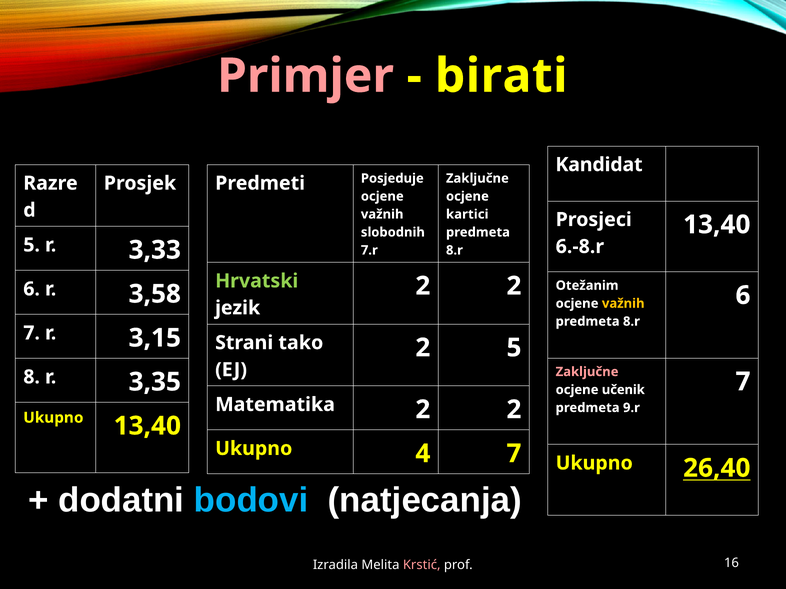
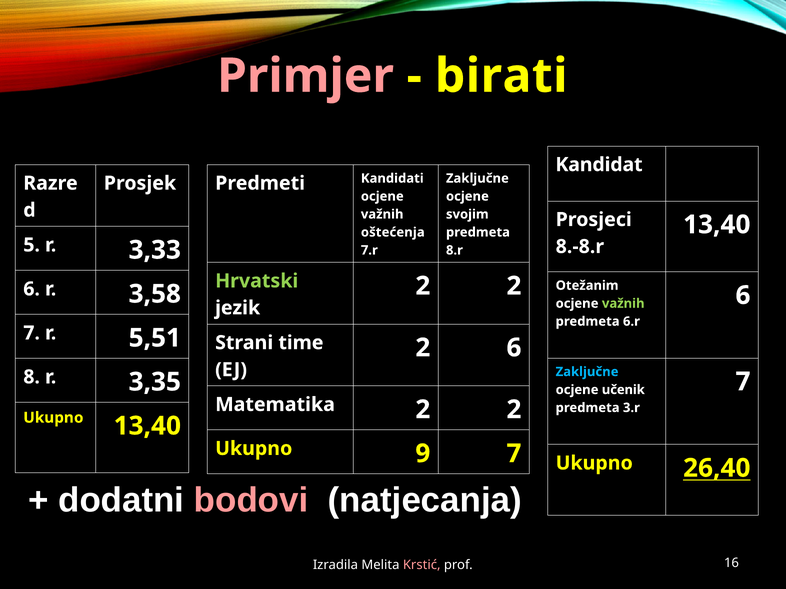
Posjeduje: Posjeduje -> Kandidati (392, 179)
kartici: kartici -> svojim (467, 214)
slobodnih: slobodnih -> oštećenja (393, 232)
6.-8.r: 6.-8.r -> 8.-8.r (580, 247)
važnih colour: yellow -> light green (623, 304)
8.r: 8.r -> 6.r (631, 322)
3,15: 3,15 -> 5,51 (155, 338)
tako: tako -> time (301, 343)
2 5: 5 -> 6 (514, 348)
Zaključne colour: pink -> light blue (587, 372)
9.r: 9.r -> 3.r (631, 408)
4: 4 -> 9 (423, 454)
bodovi colour: light blue -> pink (251, 500)
